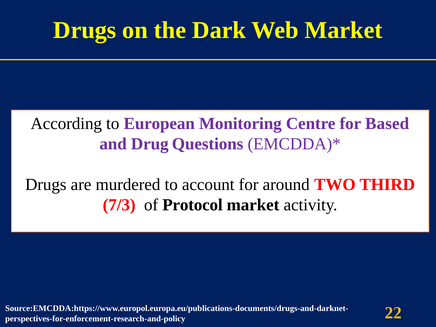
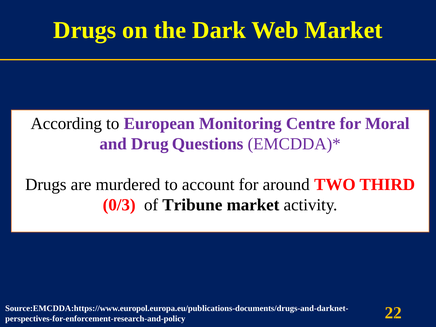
Based: Based -> Moral (387, 123)
7/3: 7/3 -> 0/3 (119, 205)
Protocol: Protocol -> Tribune (192, 205)
